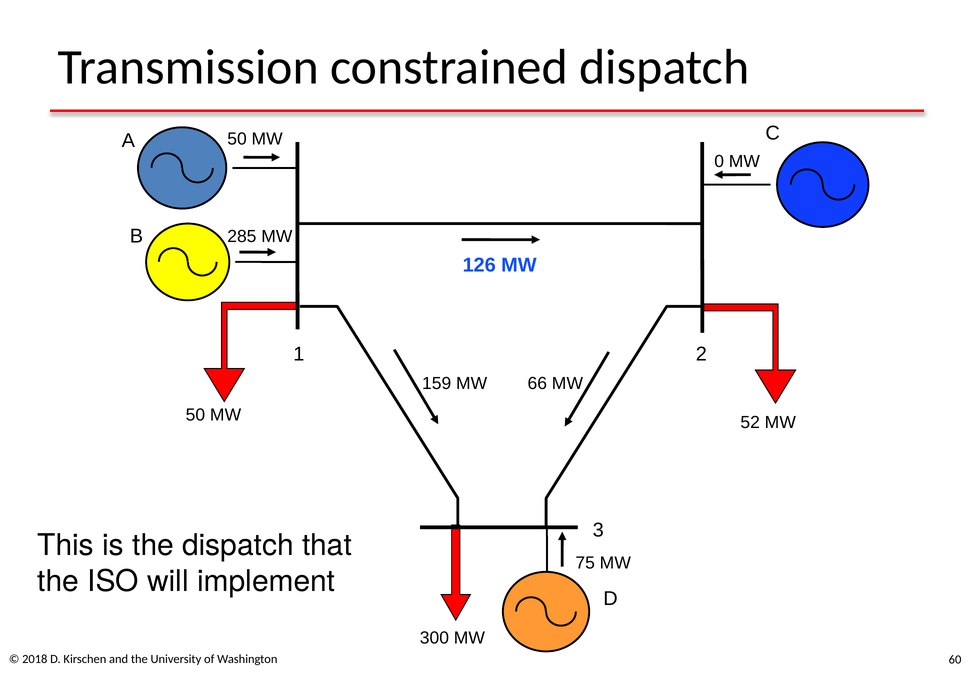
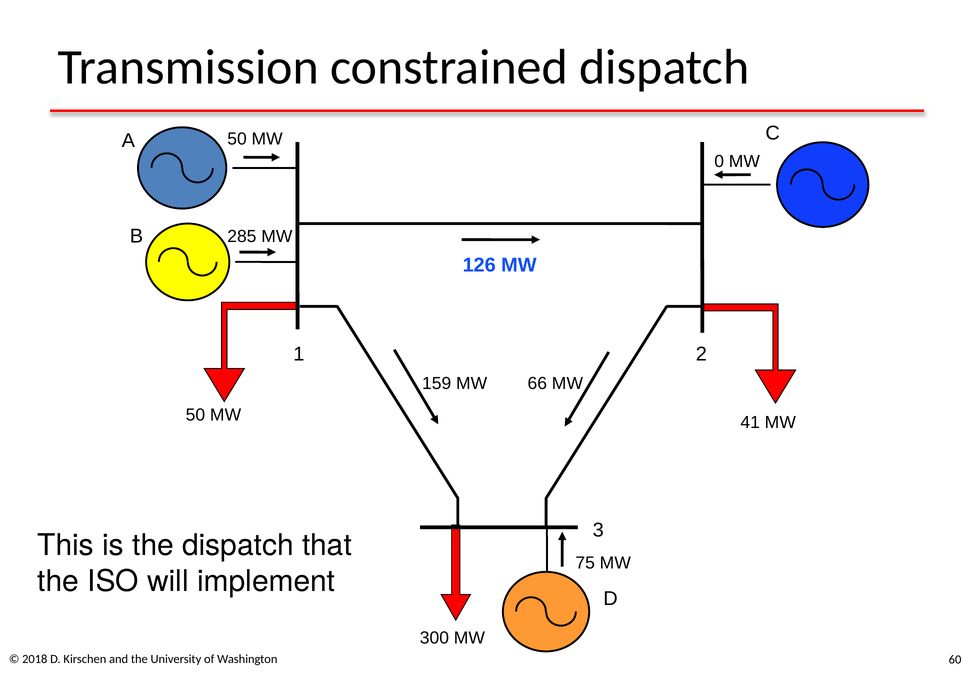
52: 52 -> 41 (750, 423)
